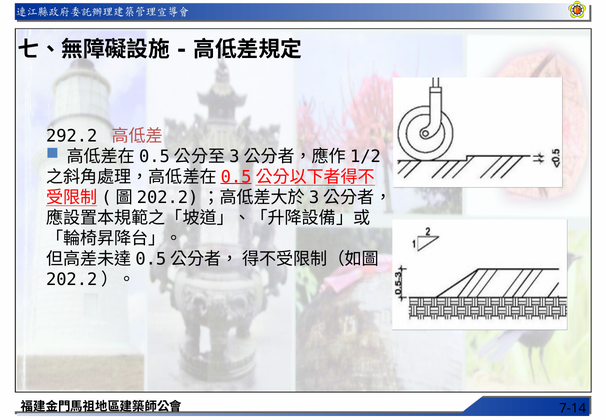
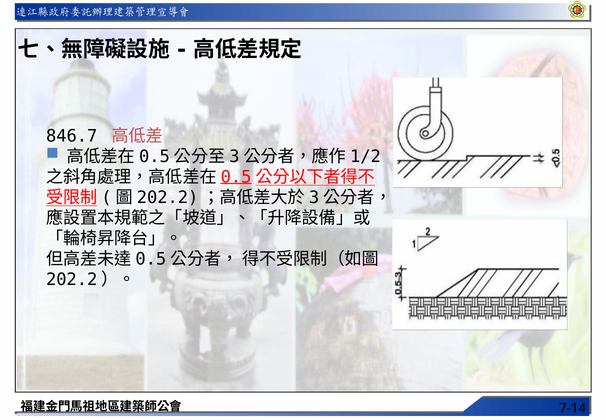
292.2: 292.2 -> 846.7 (72, 136)
